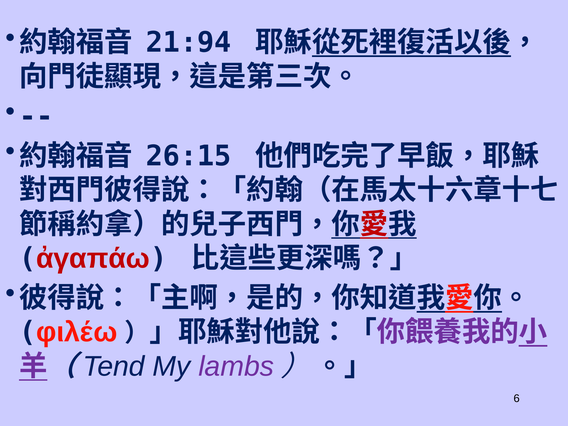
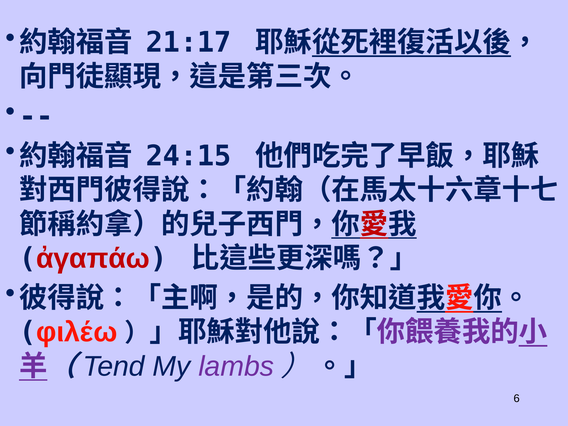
21:94: 21:94 -> 21:17 (189, 43)
26:15: 26:15 -> 24:15 (189, 156)
